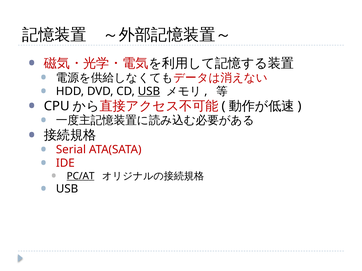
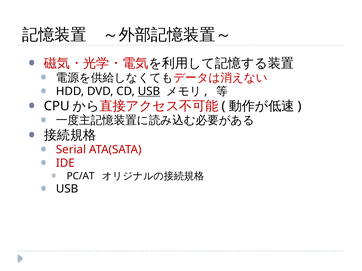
PC/AT underline: present -> none (81, 176)
